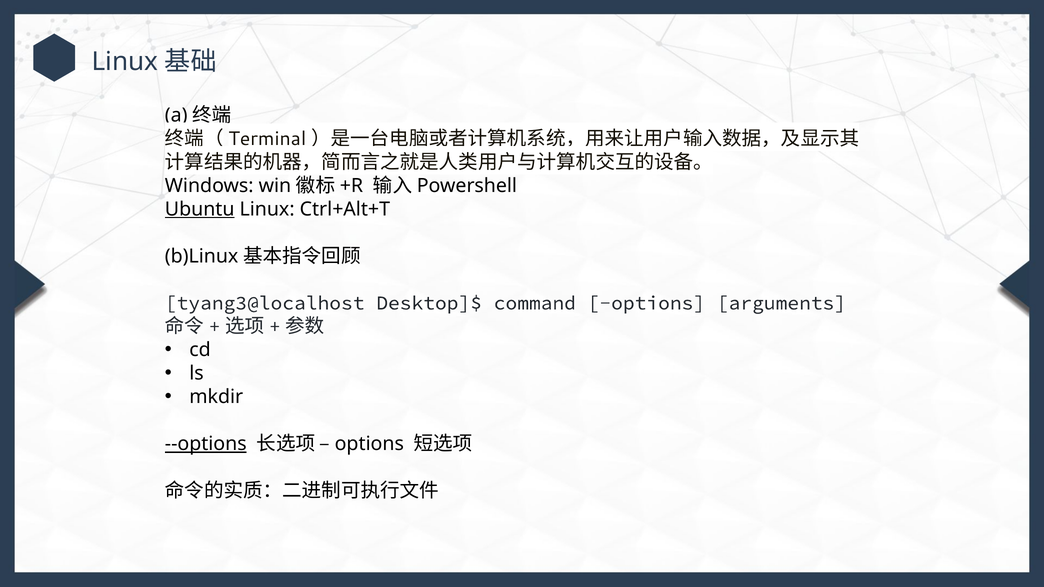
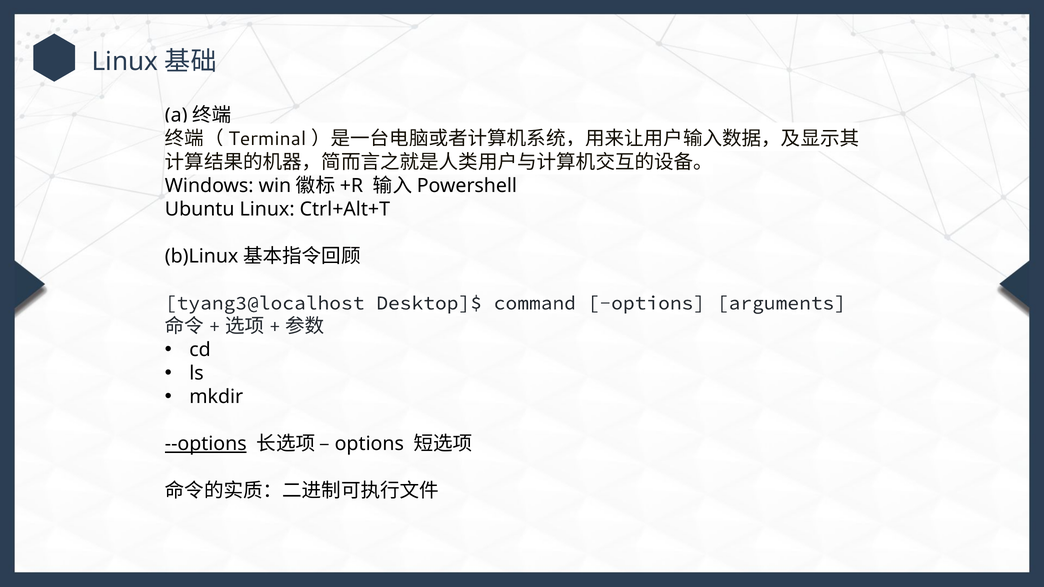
Ubuntu underline: present -> none (200, 209)
